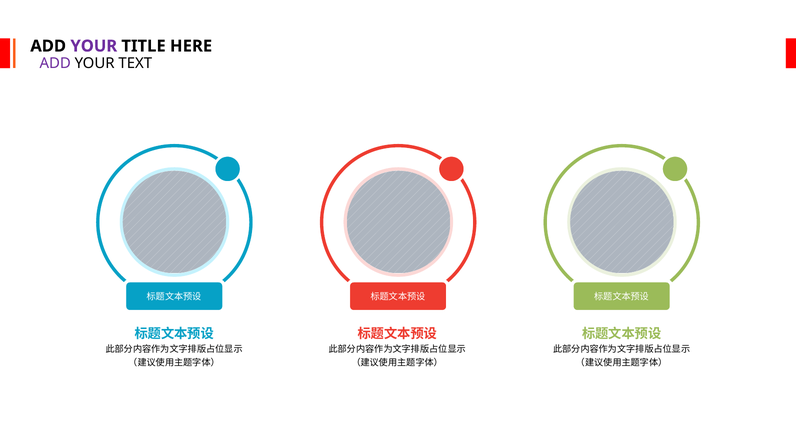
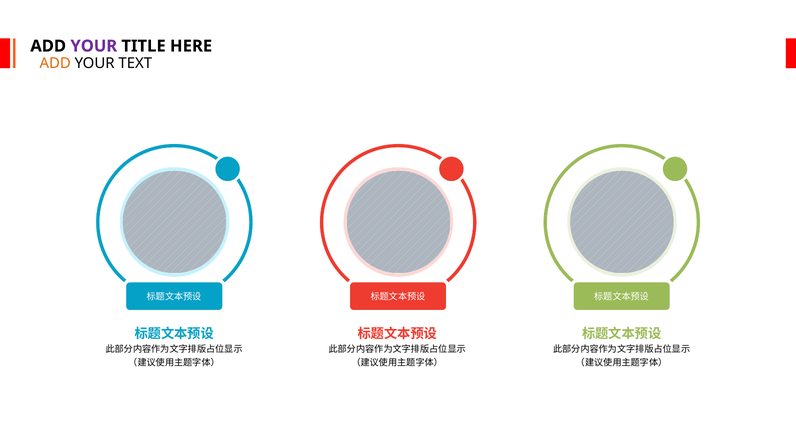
ADD colour: purple -> orange (55, 63)
